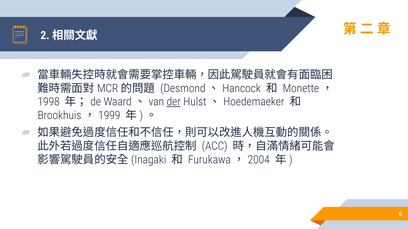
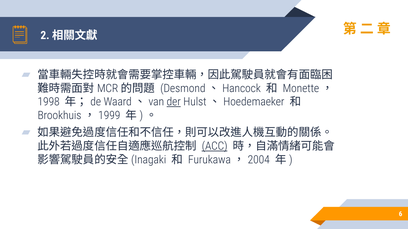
ACC underline: none -> present (215, 146)
